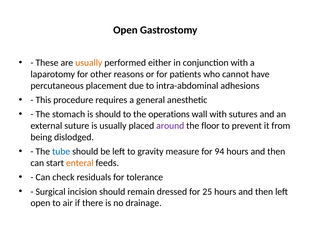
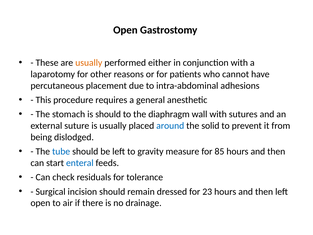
operations: operations -> diaphragm (169, 114)
around colour: purple -> blue (170, 126)
floor: floor -> solid (210, 126)
94: 94 -> 85 (219, 151)
enteral colour: orange -> blue (80, 163)
25: 25 -> 23 (207, 191)
